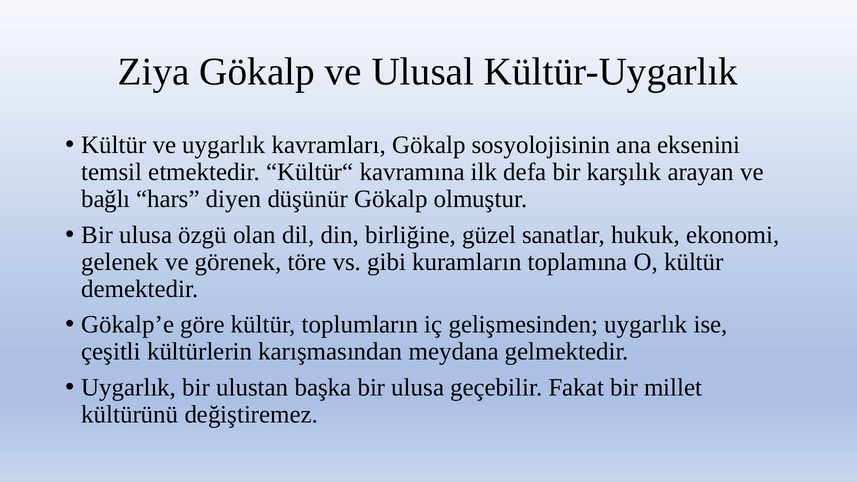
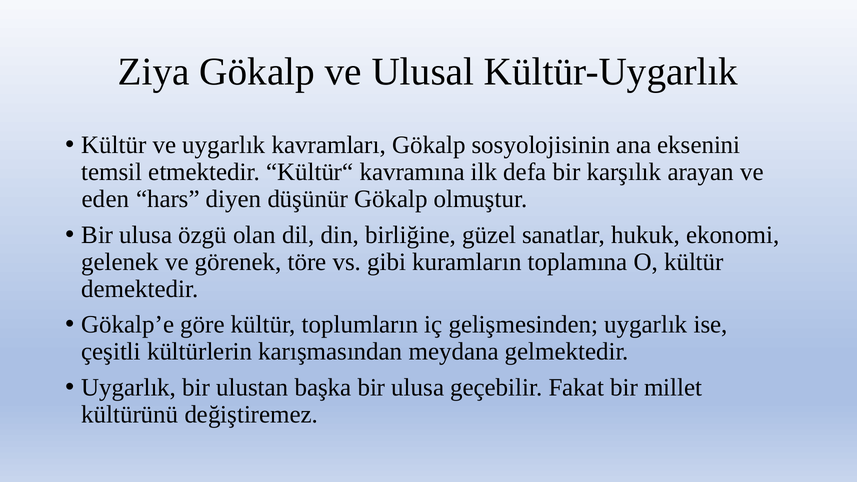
bağlı: bağlı -> eden (105, 199)
